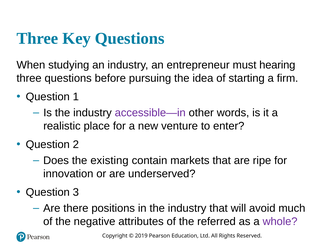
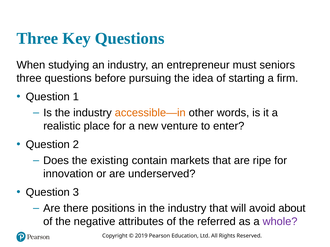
hearing: hearing -> seniors (277, 65)
accessible—in colour: purple -> orange (150, 113)
much: much -> about (292, 209)
